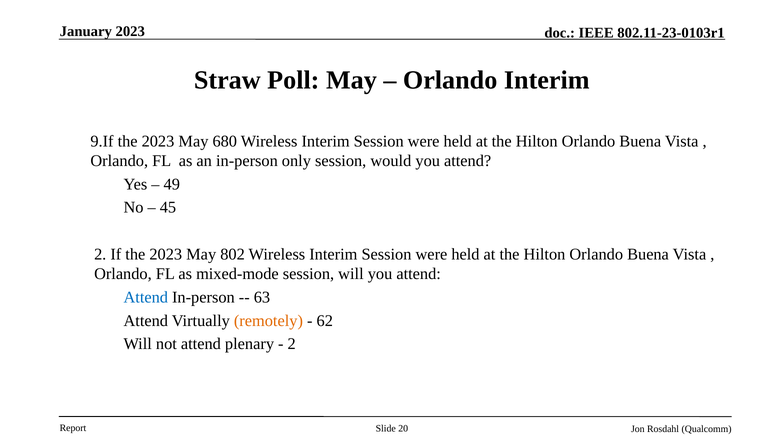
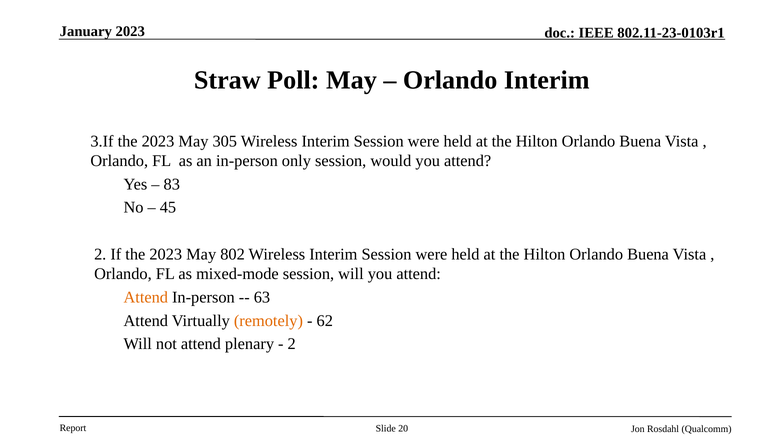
9.If: 9.If -> 3.If (102, 141)
680: 680 -> 305 (225, 141)
49: 49 -> 83 (172, 184)
Attend colour: blue -> orange (146, 297)
